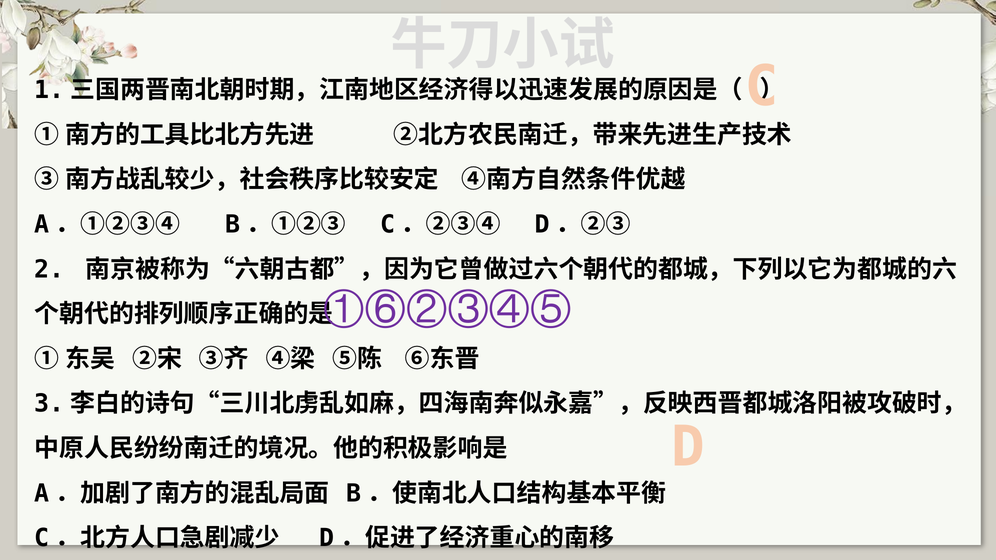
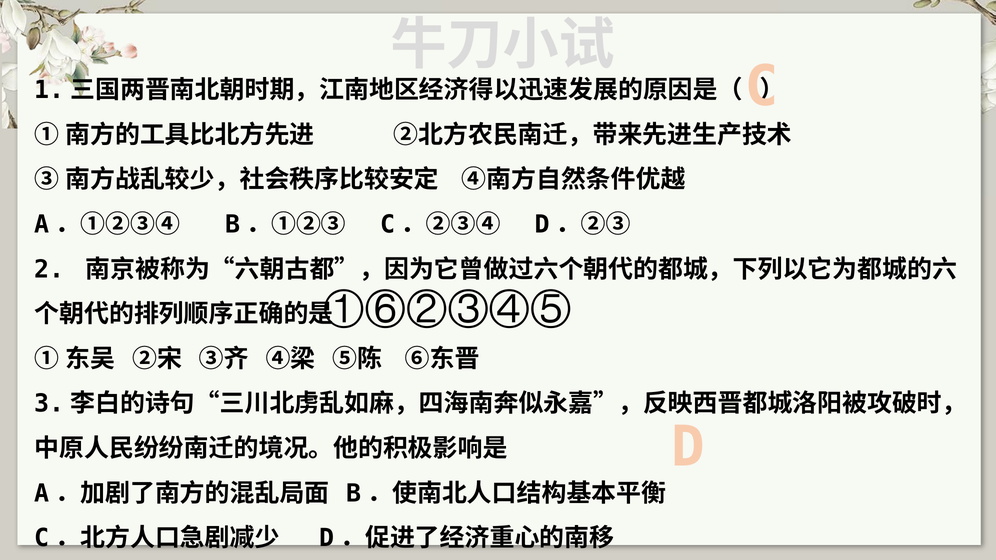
①⑥②③④⑤ colour: purple -> black (448, 310)
